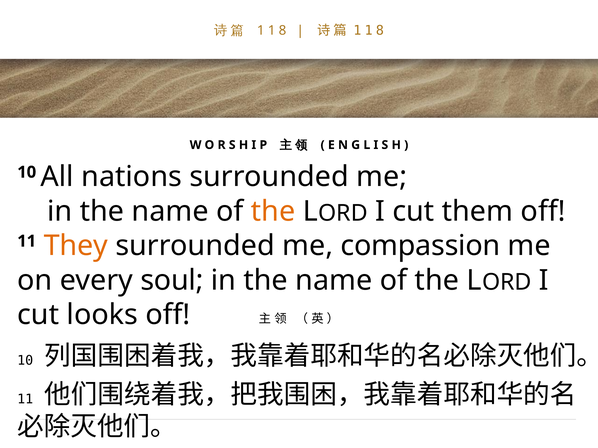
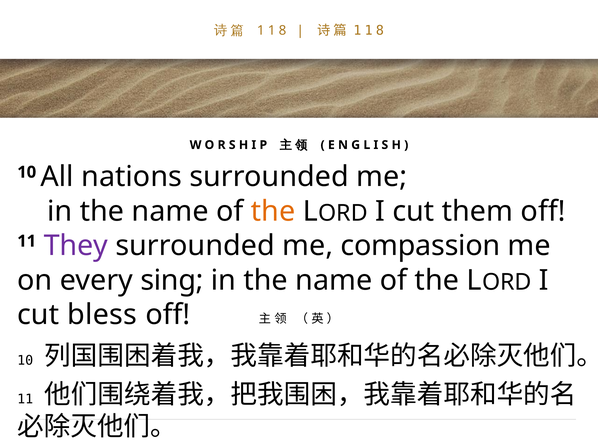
They colour: orange -> purple (76, 246)
soul: soul -> sing (172, 281)
looks: looks -> bless (102, 315)
